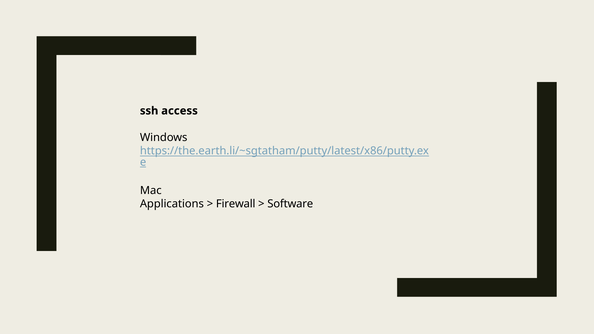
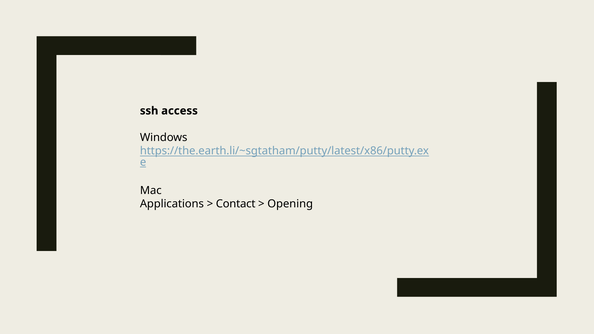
Firewall: Firewall -> Contact (236, 204)
Software: Software -> Opening (290, 204)
